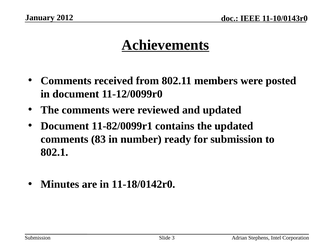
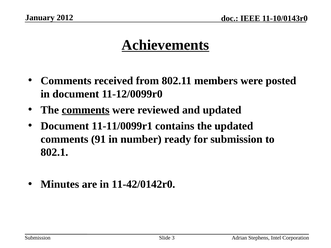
comments underline: none -> present (86, 110)
11-82/0099r1: 11-82/0099r1 -> 11-11/0099r1 (122, 126)
83: 83 -> 91 (98, 139)
11-18/0142r0: 11-18/0142r0 -> 11-42/0142r0 (143, 185)
